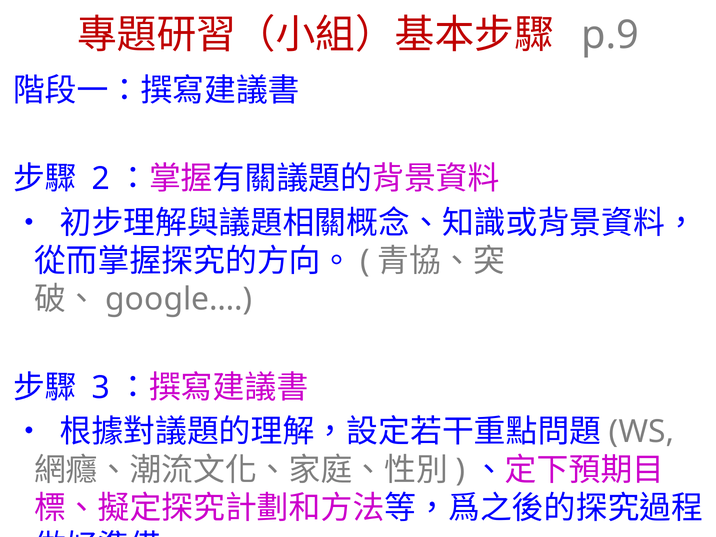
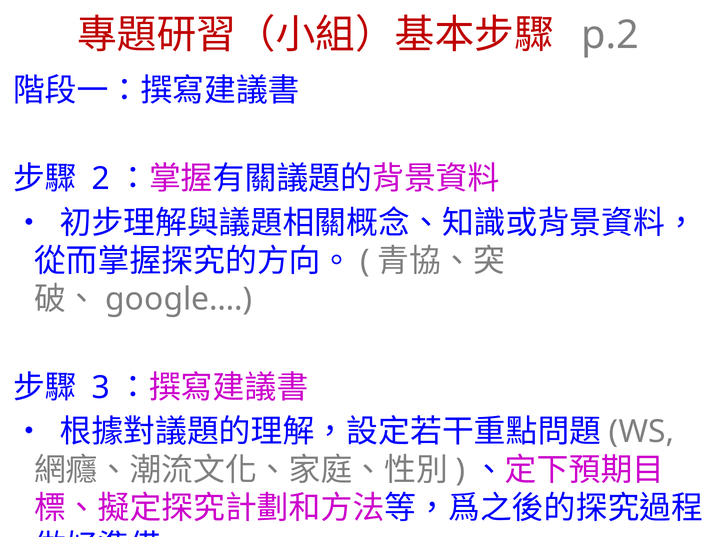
p.9: p.9 -> p.2 (610, 35)
